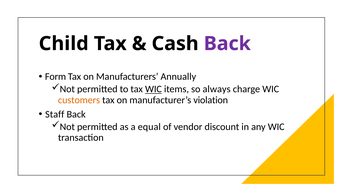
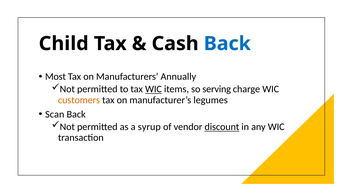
Back colour: purple -> blue (227, 44)
Form: Form -> Most (55, 77)
always: always -> serving (217, 89)
violation: violation -> legumes (211, 100)
Staff: Staff -> Scan (55, 114)
equal: equal -> syrup (149, 127)
discount underline: none -> present (222, 127)
